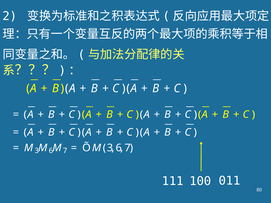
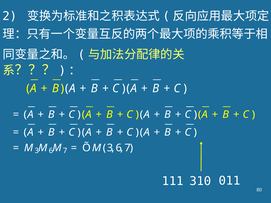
100: 100 -> 310 (200, 181)
